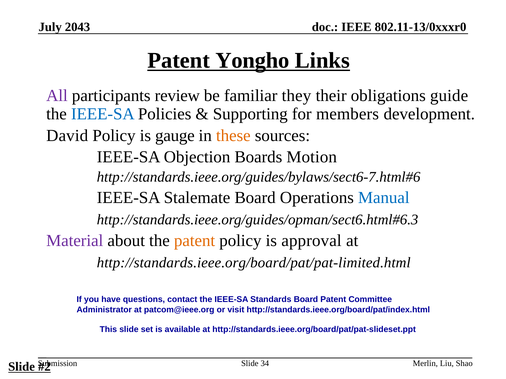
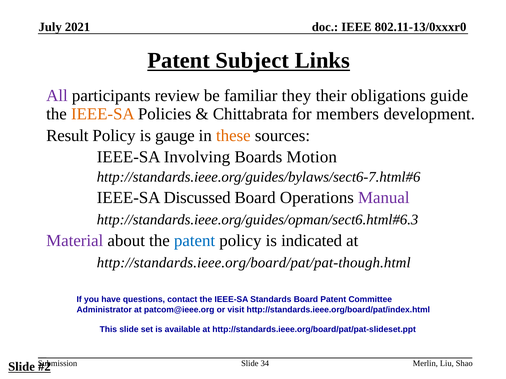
2043: 2043 -> 2021 (77, 27)
Yongho: Yongho -> Subject (252, 61)
IEEE-SA colour: blue -> orange (103, 114)
Supporting: Supporting -> Chittabrata (250, 114)
David: David -> Result (67, 136)
Objection: Objection -> Involving (197, 157)
Stalemate: Stalemate -> Discussed (197, 198)
Manual colour: blue -> purple (384, 198)
patent colour: orange -> blue (195, 241)
approval: approval -> indicated (312, 241)
http://standards.ieee.org/board/pat/pat-limited.html: http://standards.ieee.org/board/pat/pat-limited.html -> http://standards.ieee.org/board/pat/pat-though.html (254, 263)
